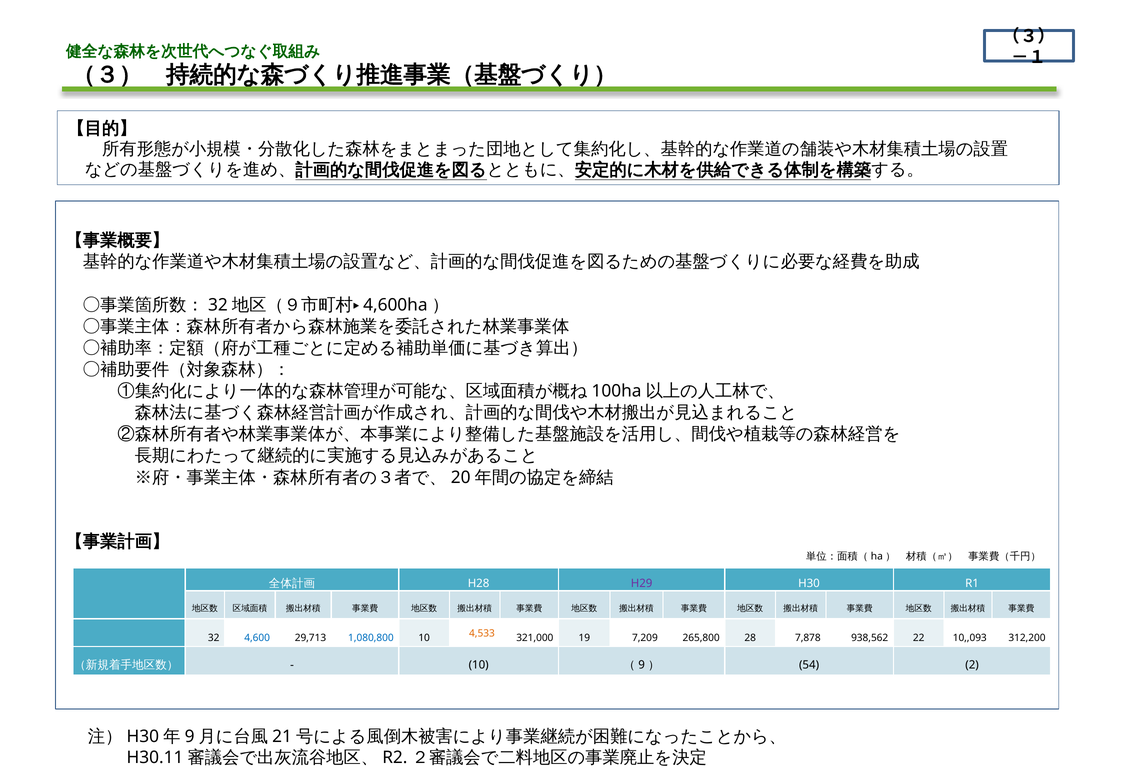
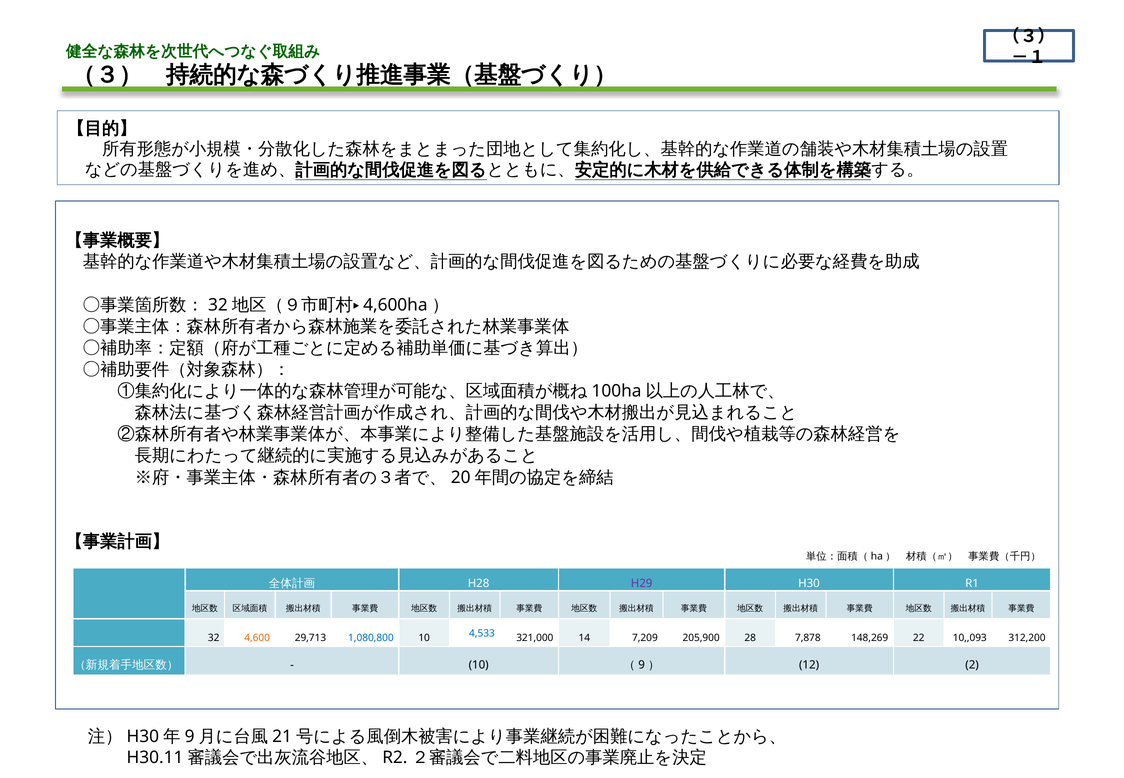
4,600 colour: blue -> orange (257, 638)
4,533 colour: orange -> blue (482, 633)
19: 19 -> 14 (584, 638)
265,800: 265,800 -> 205,900 (701, 638)
938,562: 938,562 -> 148,269 (870, 638)
54: 54 -> 12 (809, 665)
